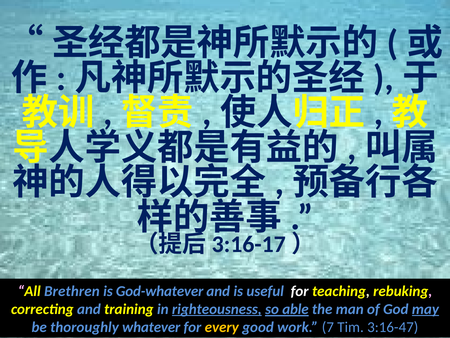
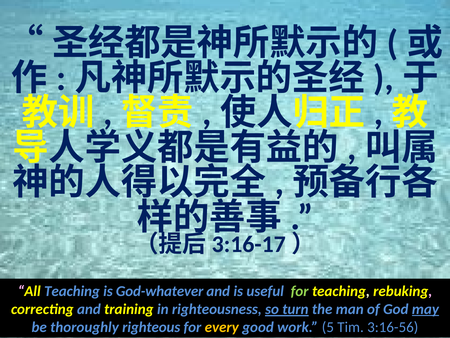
All Brethren: Brethren -> Teaching (72, 291)
for colour: white -> light green (300, 291)
righteousness underline: present -> none (217, 309)
able: able -> turn (295, 309)
whatever: whatever -> righteous (151, 327)
7: 7 -> 5 (328, 327)
3:16-47: 3:16-47 -> 3:16-56 (393, 327)
